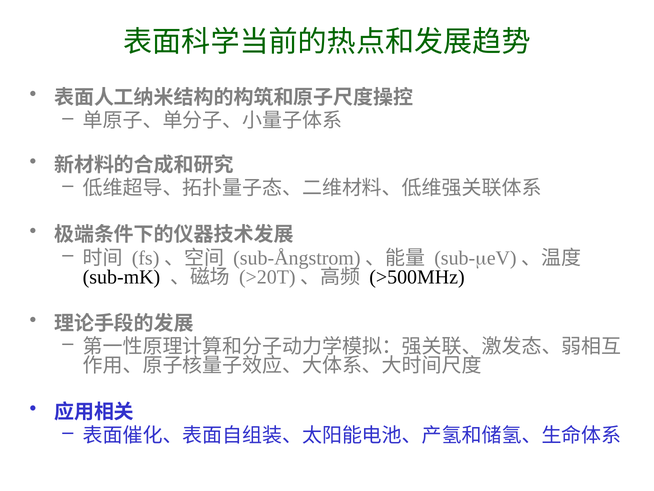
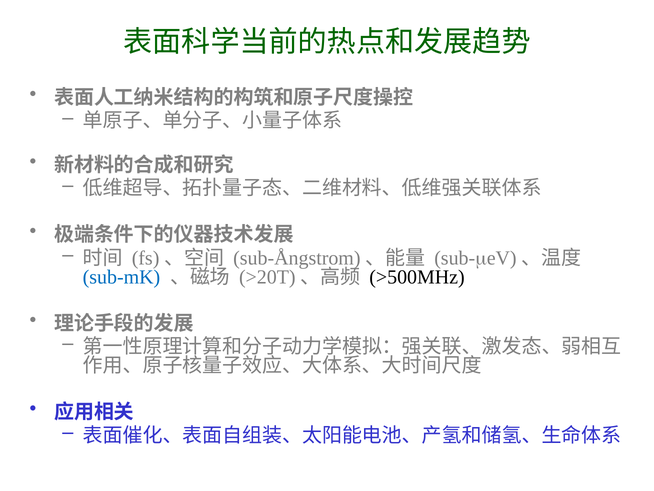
sub-mK colour: black -> blue (121, 277)
